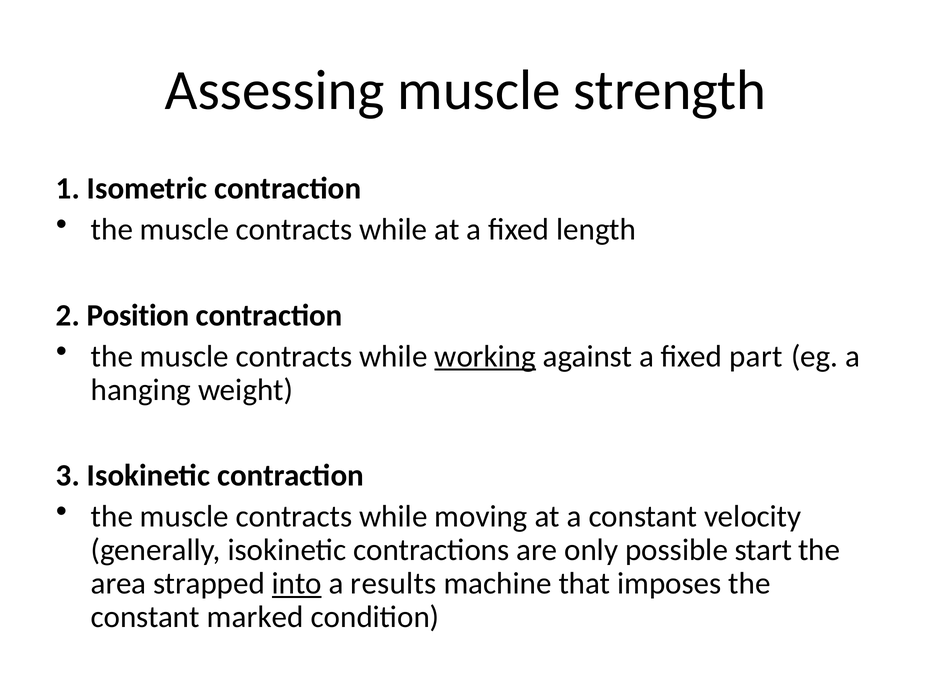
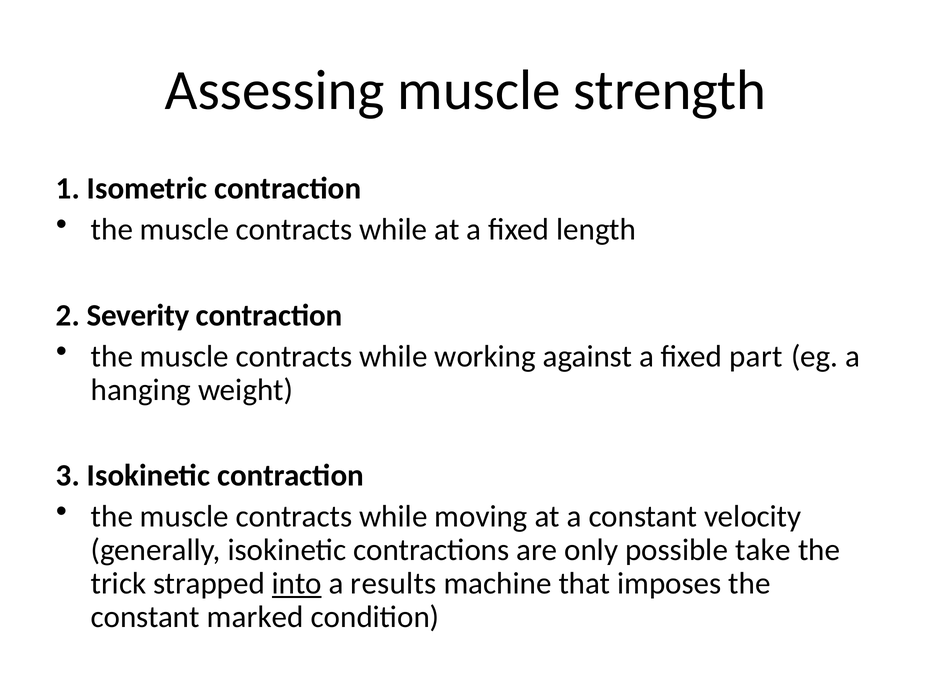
Position: Position -> Severity (138, 315)
working underline: present -> none (485, 356)
start: start -> take (763, 550)
area: area -> trick (119, 584)
